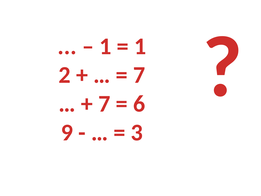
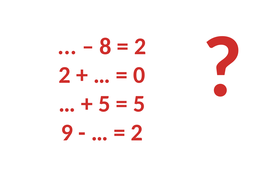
1: 1 -> 8 (105, 46)
1: 1 -> 2 (140, 46)
7: 7 -> 0 (139, 75)
7: 7 -> 5 (104, 104)
6: 6 -> 5 (139, 104)
3: 3 -> 2 (137, 132)
